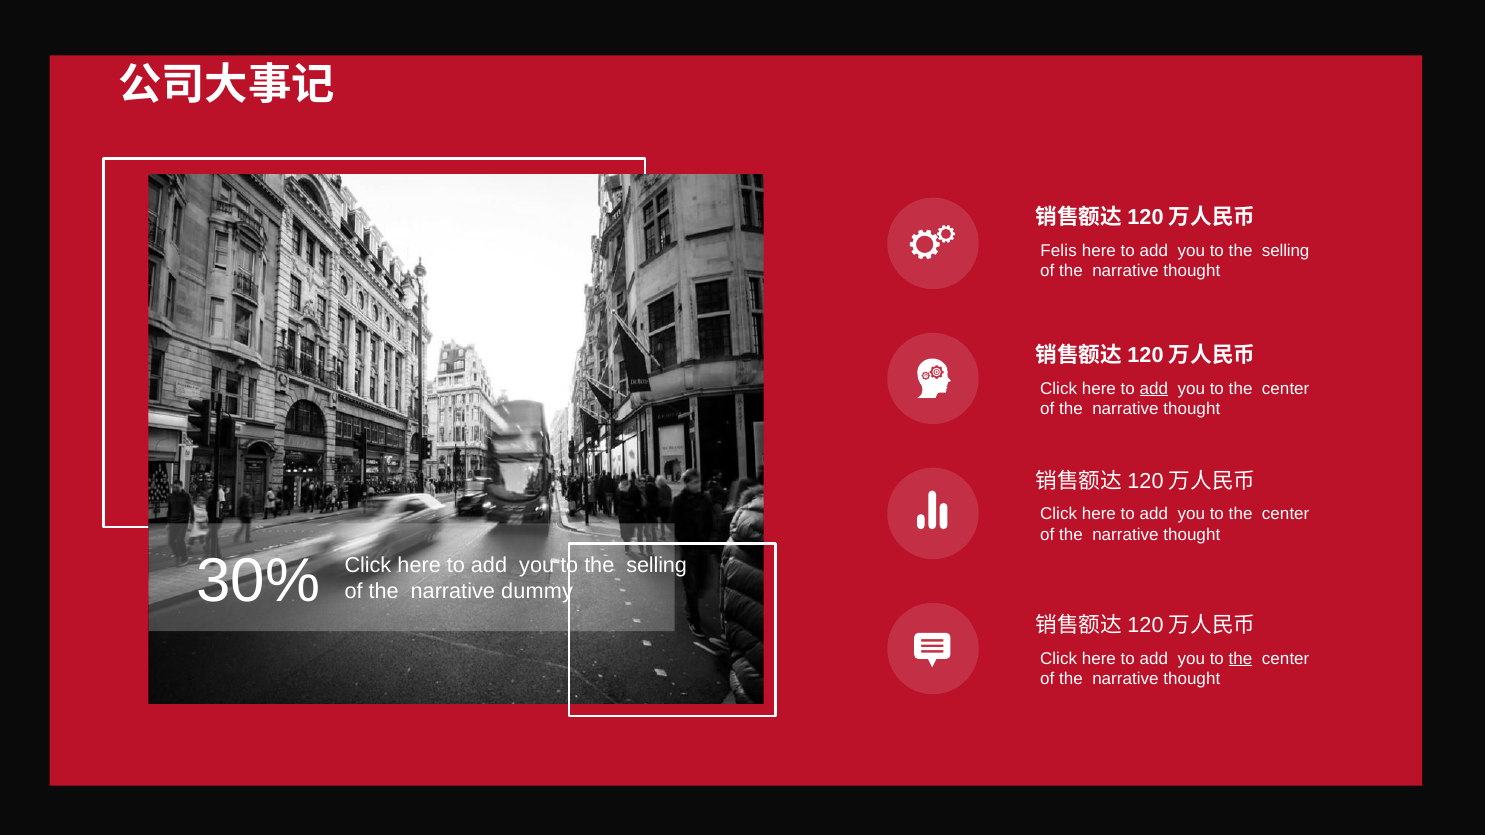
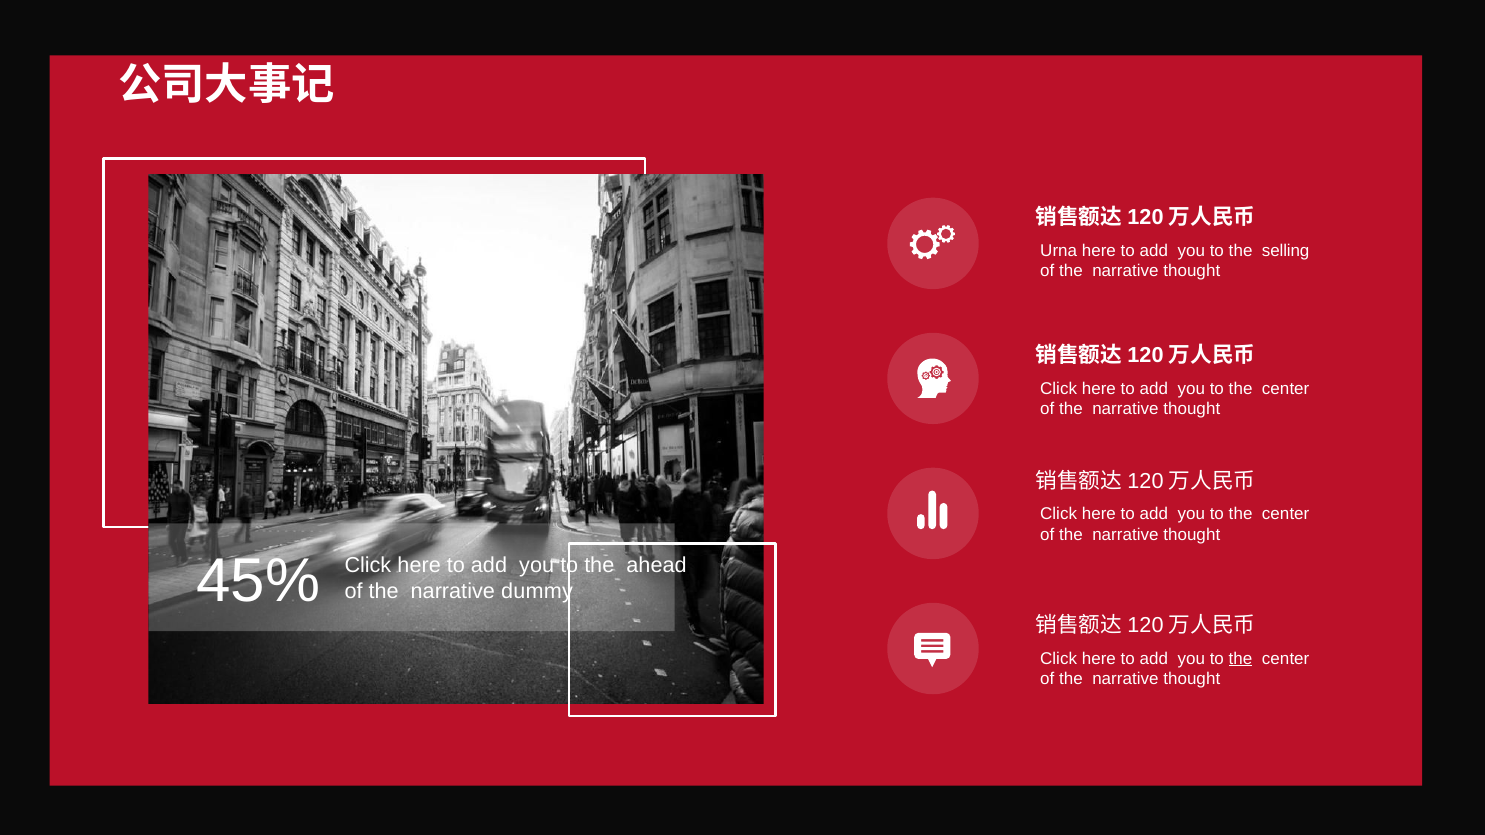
Felis: Felis -> Urna (1059, 251)
add underline: present -> none (1154, 389)
30%: 30% -> 45% (258, 581)
selling: selling -> ahead (657, 566)
